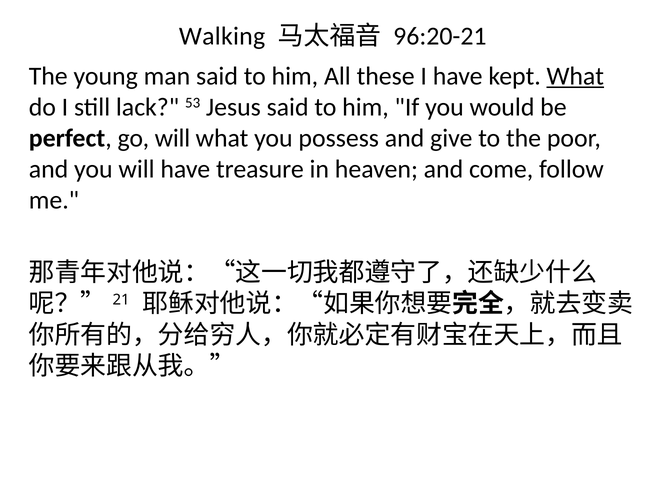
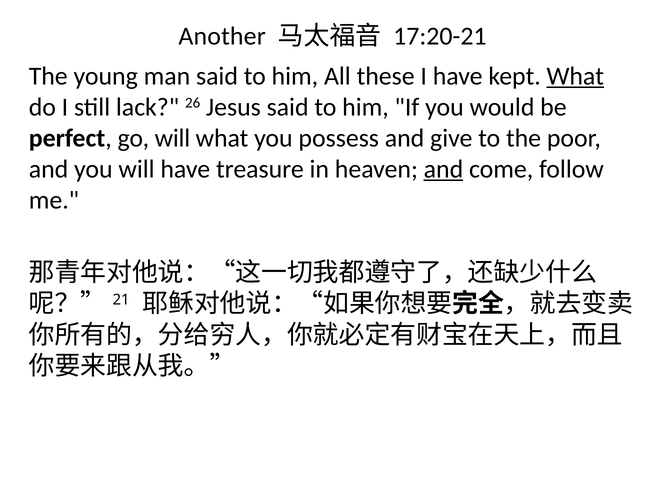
Walking: Walking -> Another (222, 36)
96:20-21: 96:20-21 -> 17:20-21 (440, 36)
53: 53 -> 26 (193, 103)
and underline: none -> present (443, 169)
